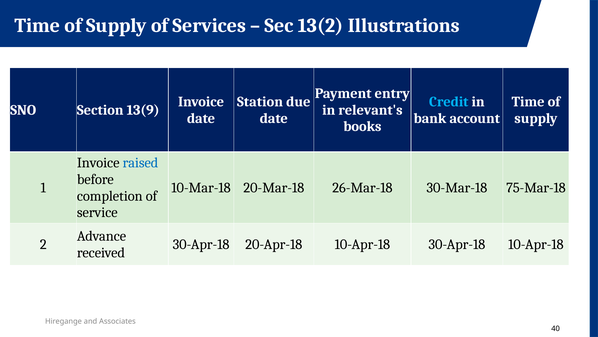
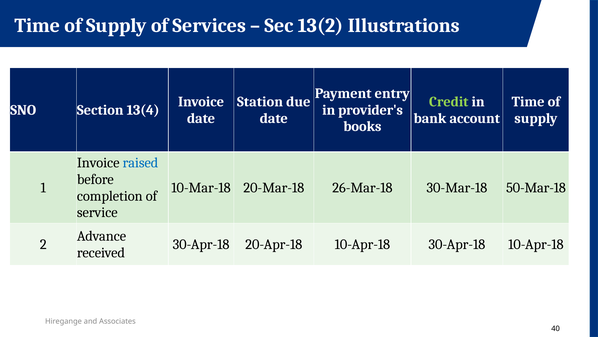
Credit colour: light blue -> light green (449, 102)
13(9: 13(9 -> 13(4 (143, 110)
relevant's: relevant's -> provider's (371, 110)
75-Mar-18: 75-Mar-18 -> 50-Mar-18 (536, 187)
